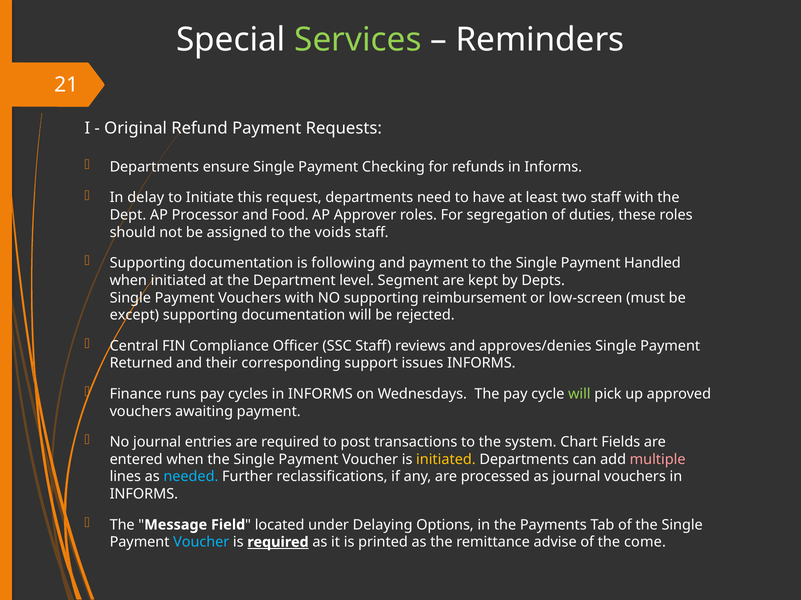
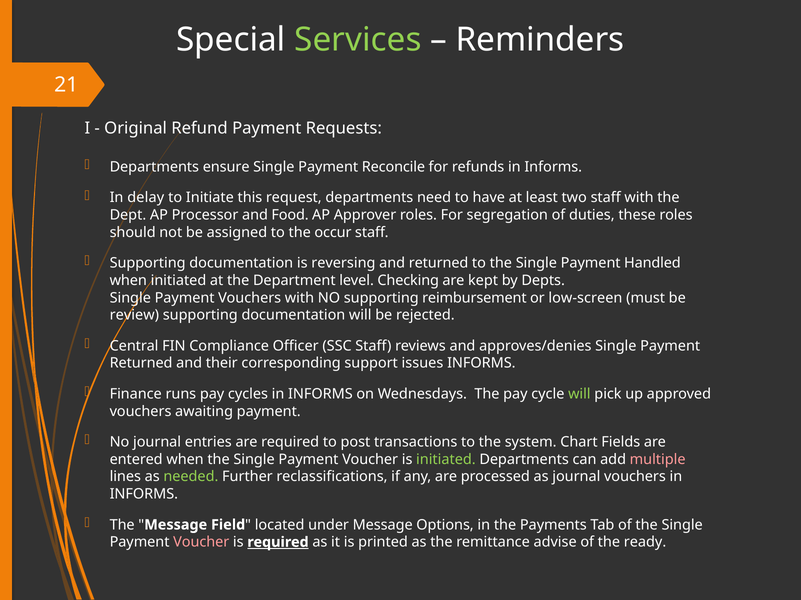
Checking: Checking -> Reconcile (393, 167)
voids: voids -> occur (333, 233)
following: following -> reversing (343, 263)
and payment: payment -> returned (439, 263)
Segment: Segment -> Checking (408, 281)
except: except -> review (134, 316)
initiated colour: yellow -> light green (446, 460)
needed colour: light blue -> light green (191, 477)
under Delaying: Delaying -> Message (383, 525)
Voucher colour: light blue -> pink (201, 543)
come: come -> ready (645, 543)
